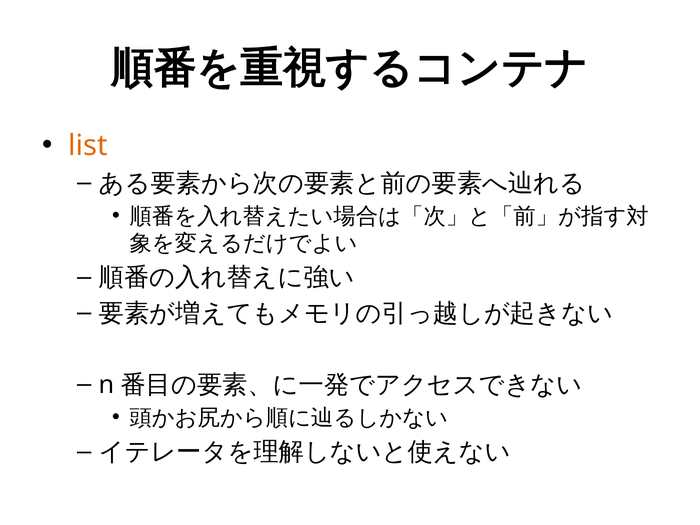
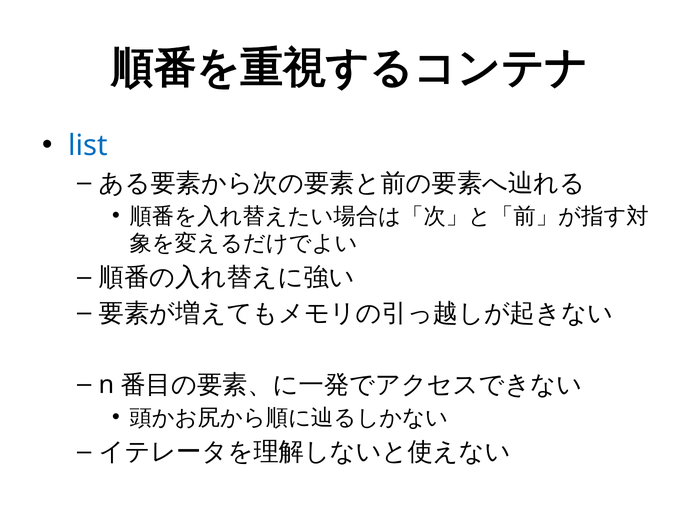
list colour: orange -> blue (88, 146)
